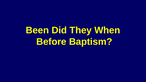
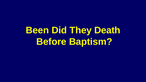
When: When -> Death (107, 30)
